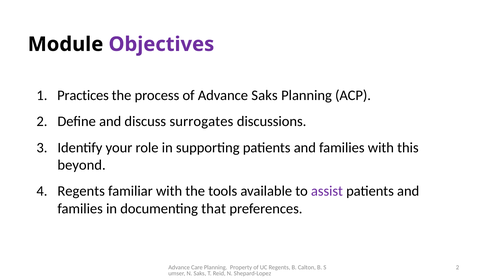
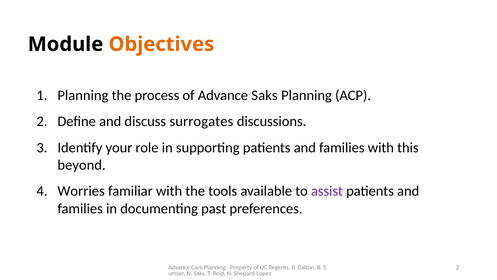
Objectives colour: purple -> orange (161, 44)
Practices: Practices -> Planning (83, 95)
Regents: Regents -> Worries (81, 191)
that: that -> past (214, 208)
